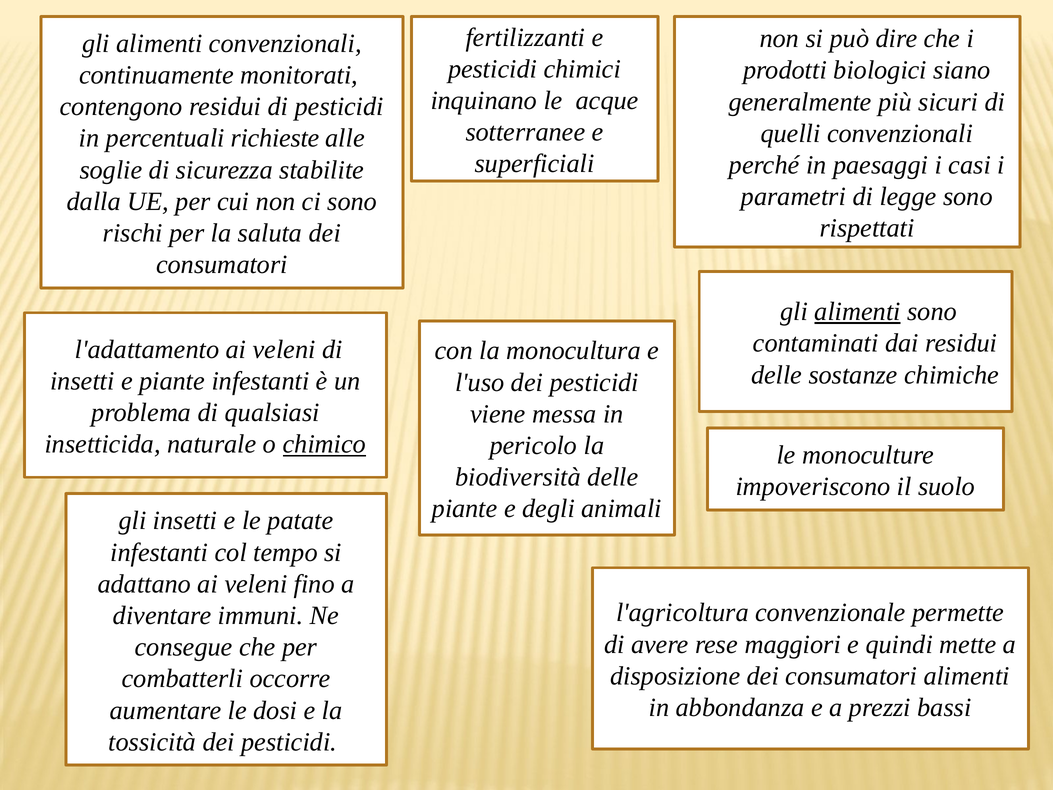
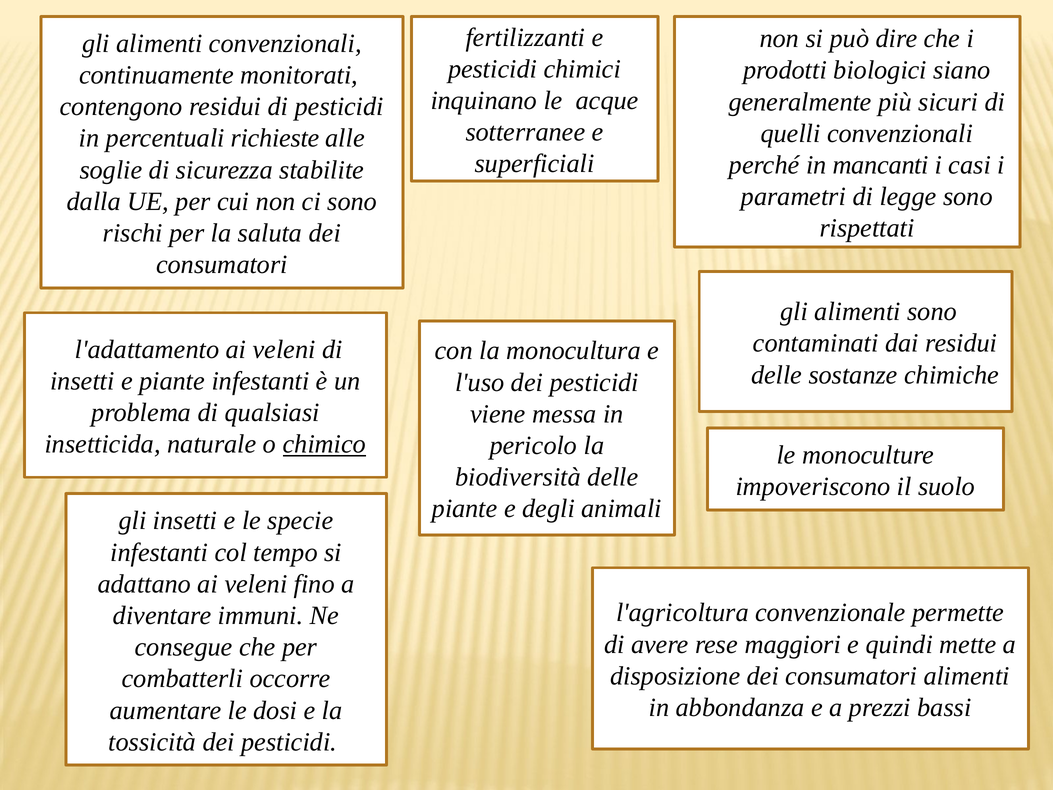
paesaggi: paesaggi -> mancanti (881, 165)
alimenti underline: present -> none (858, 312)
patate: patate -> specie (300, 521)
